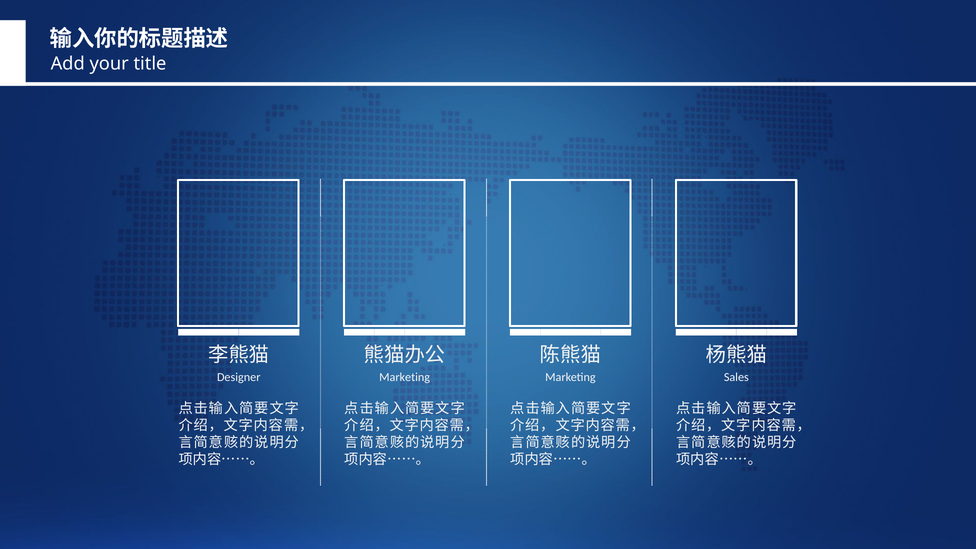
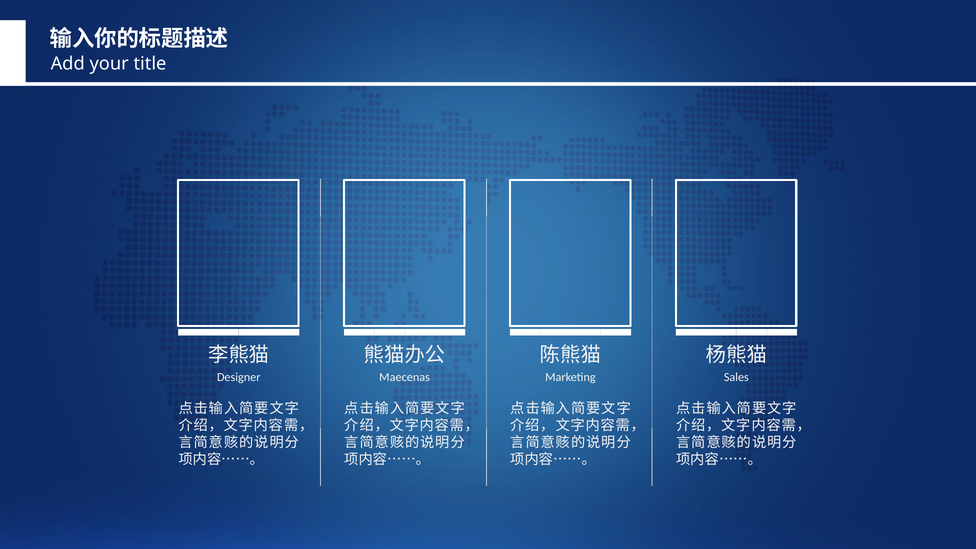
Marketing: Marketing -> Maecenas (405, 377)
